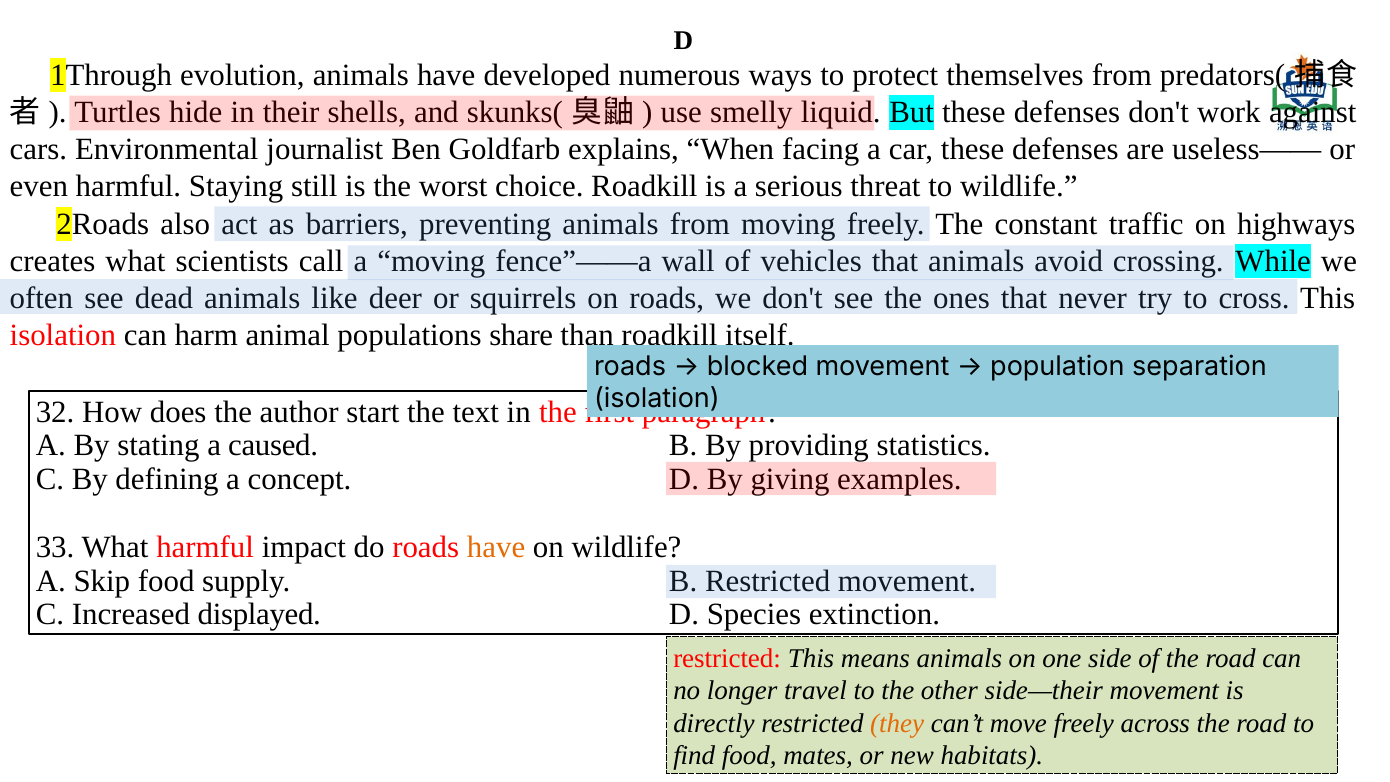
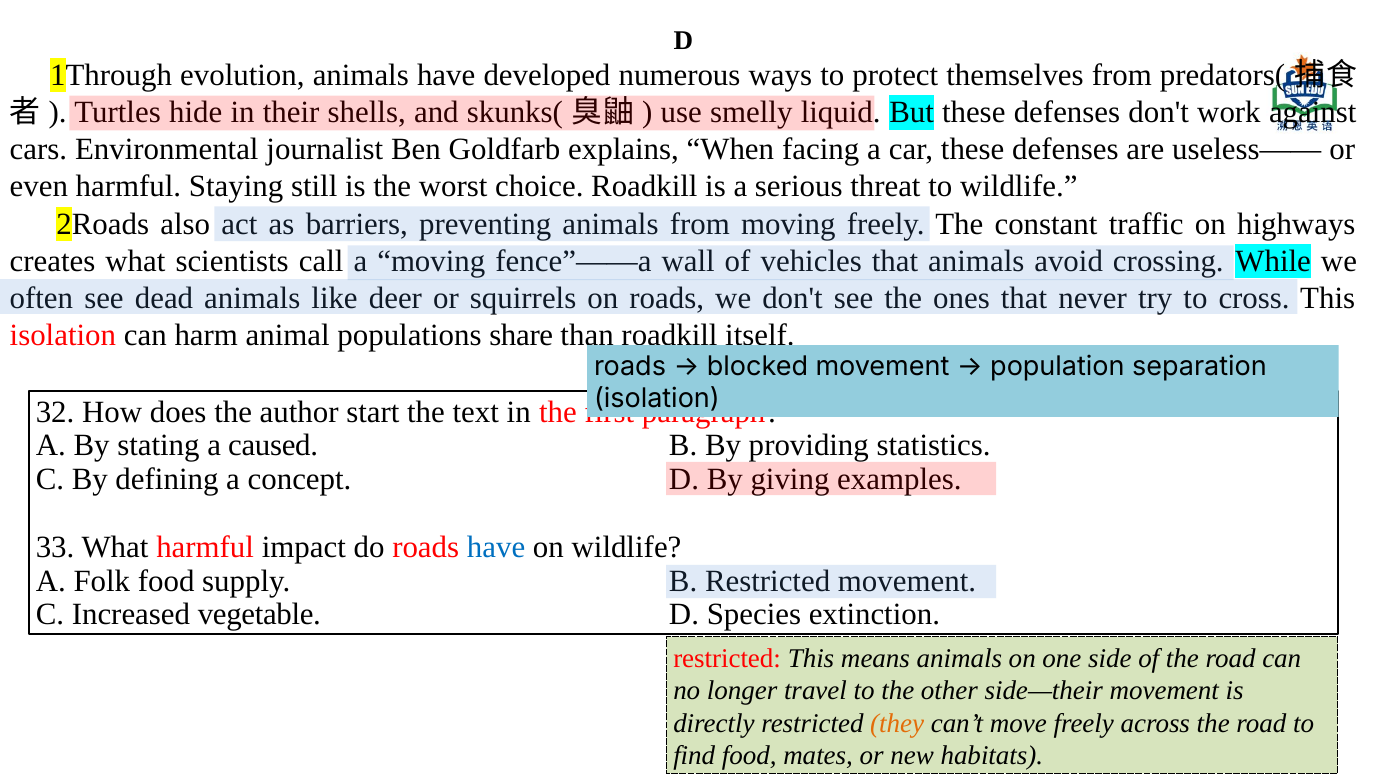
have colour: orange -> blue (496, 547)
Skip: Skip -> Folk (102, 581)
displayed: displayed -> vegetable (259, 615)
